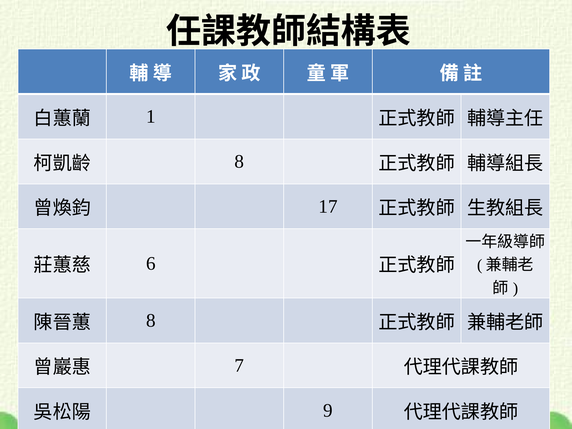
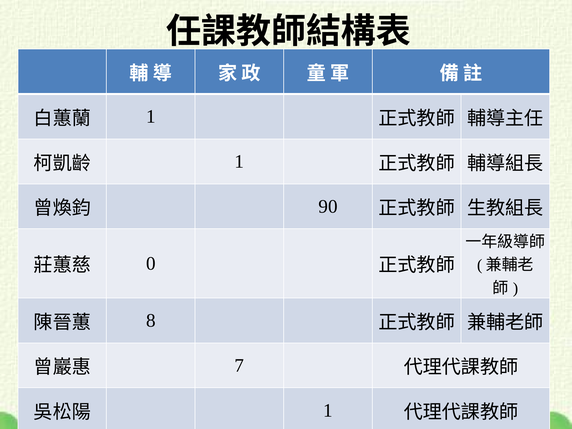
8: 8 -> 1 (239, 162)
17: 17 -> 90 (328, 206)
6: 6 -> 0 (151, 264)
9: 9 -> 1 (328, 410)
